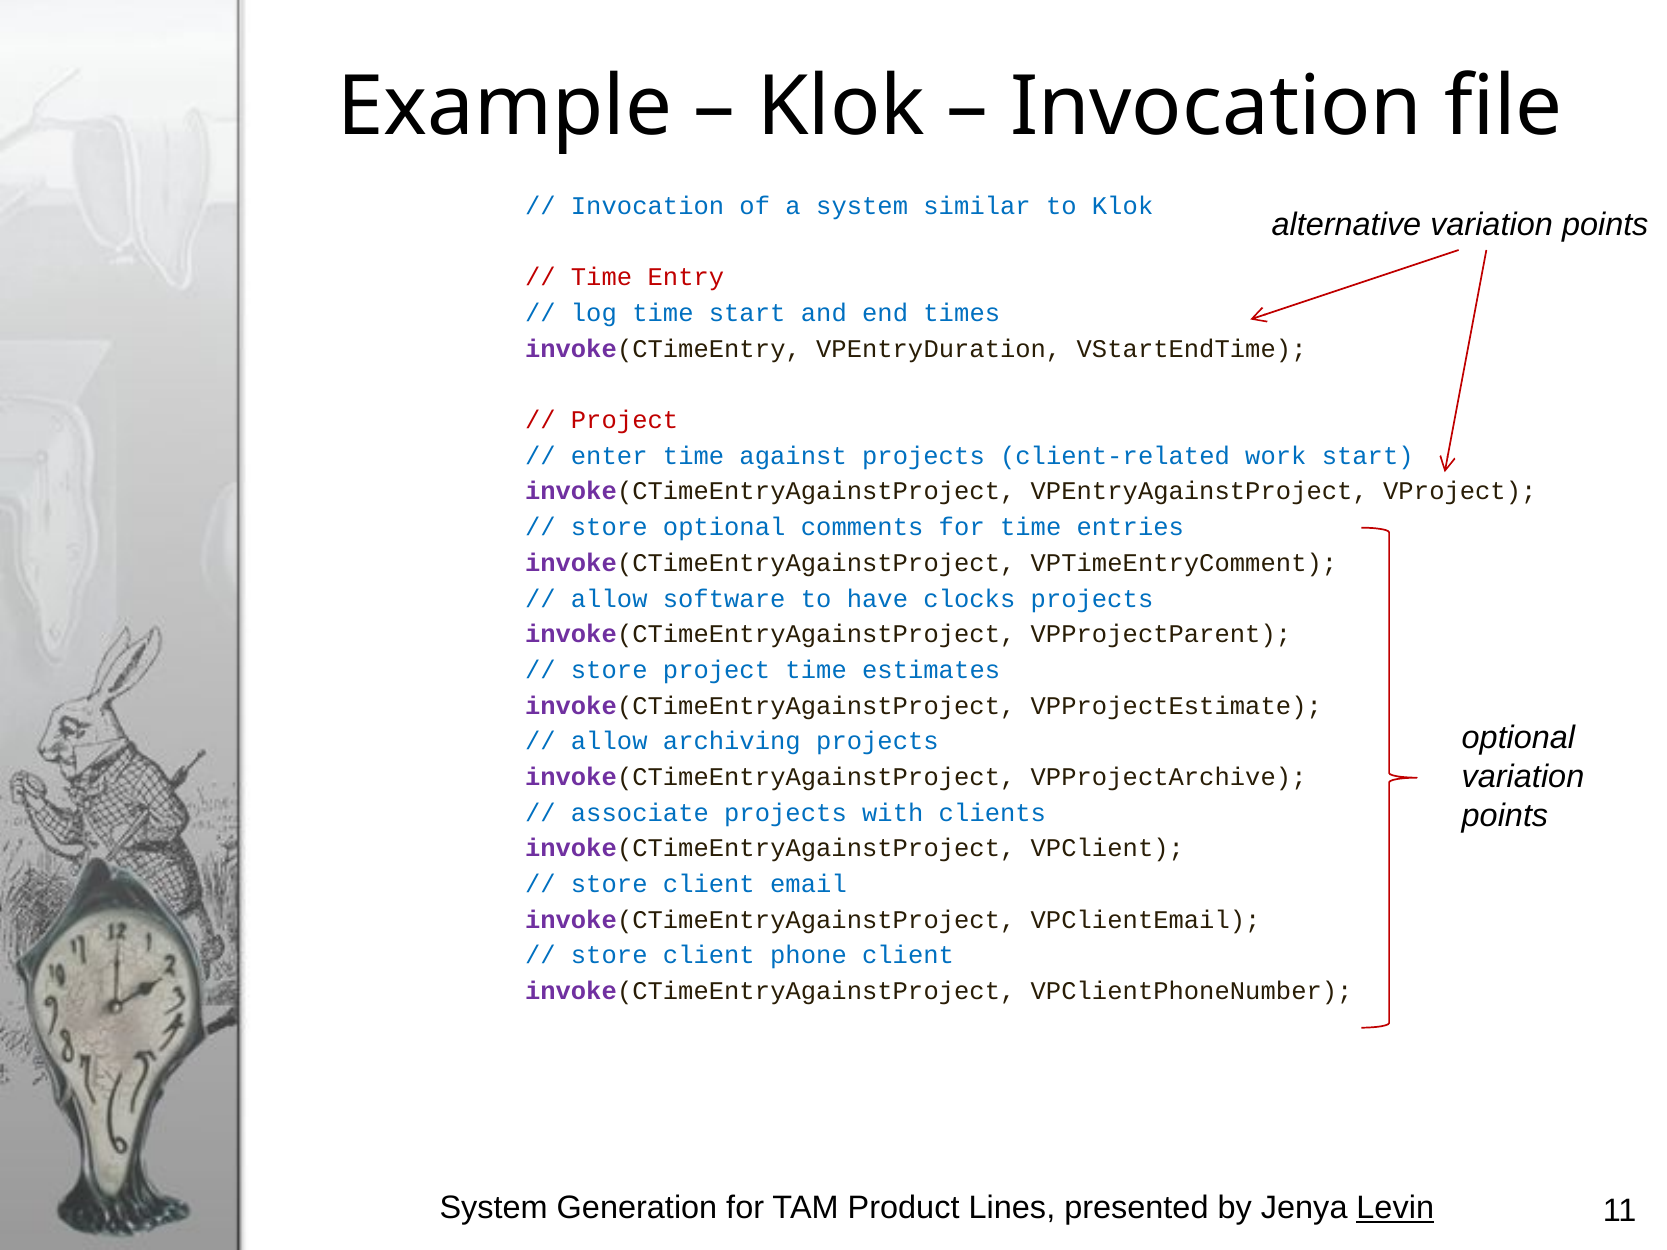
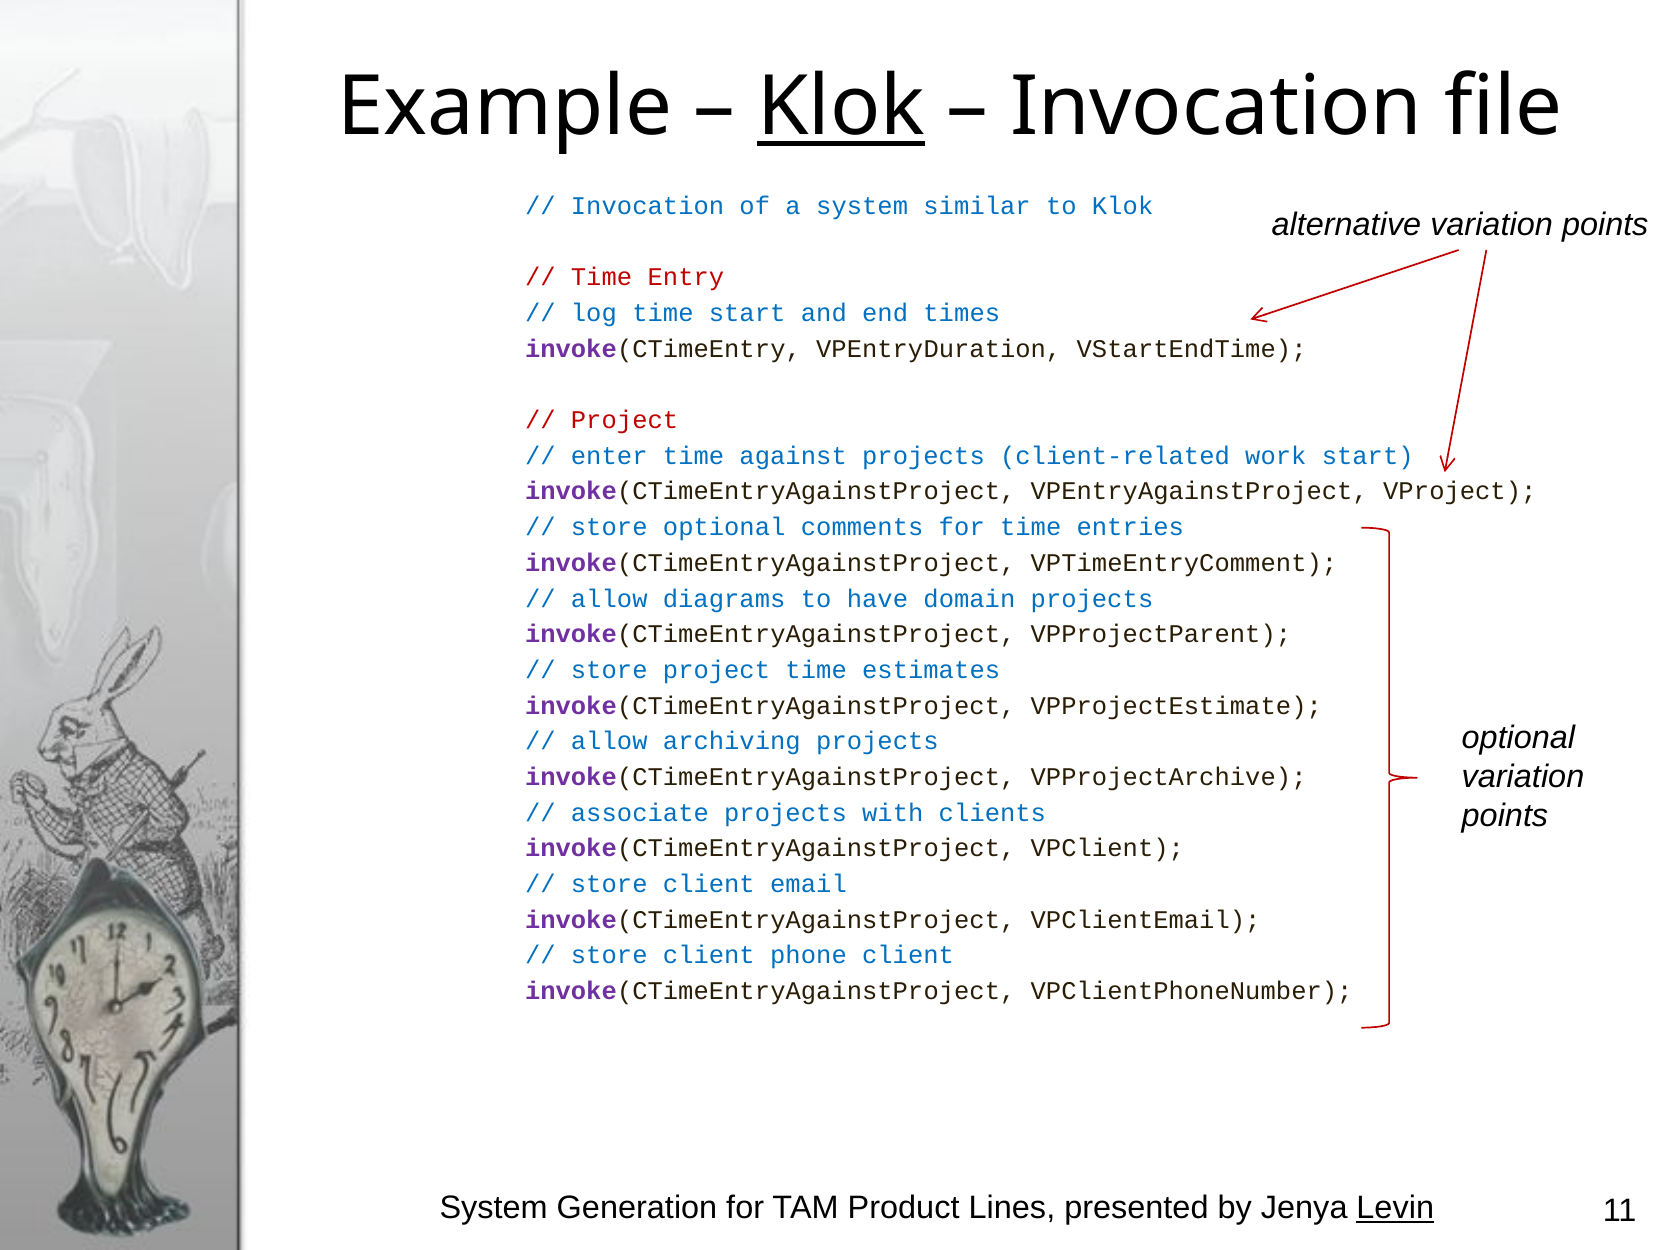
Klok underline: none -> present (841, 107)
software: software -> diagrams (724, 599)
clocks: clocks -> domain (969, 599)
